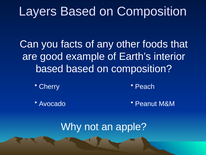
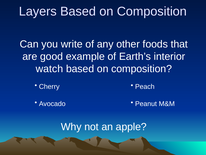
facts: facts -> write (72, 44)
based: based -> watch (49, 69)
